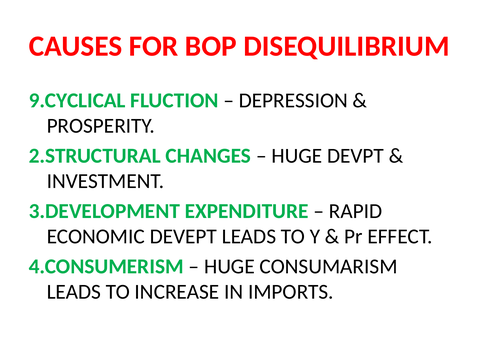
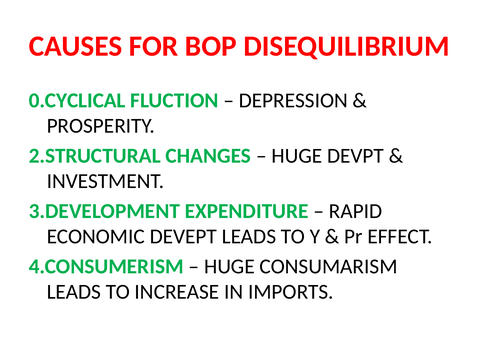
9.CYCLICAL: 9.CYCLICAL -> 0.CYCLICAL (77, 100)
